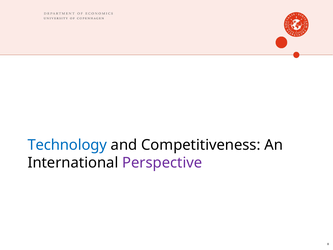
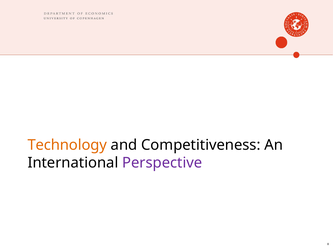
Technology colour: blue -> orange (67, 145)
